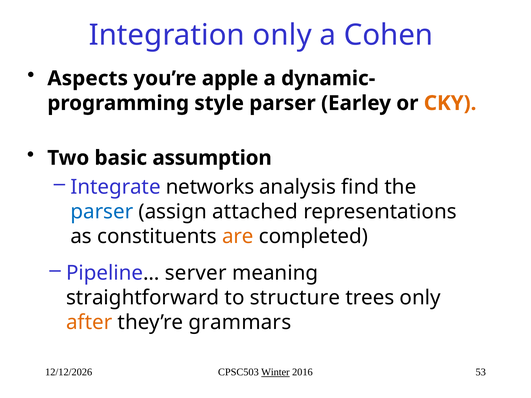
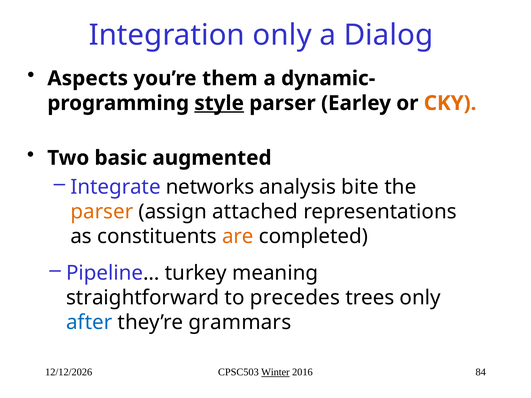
Cohen: Cohen -> Dialog (388, 35)
apple: apple -> them (230, 78)
style underline: none -> present (219, 103)
assumption: assumption -> augmented (212, 158)
find: find -> bite (360, 187)
parser colour: blue -> orange (102, 212)
server: server -> turkey (196, 273)
structure: structure -> precedes (295, 298)
after colour: orange -> blue (89, 323)
53: 53 -> 84 (481, 372)
